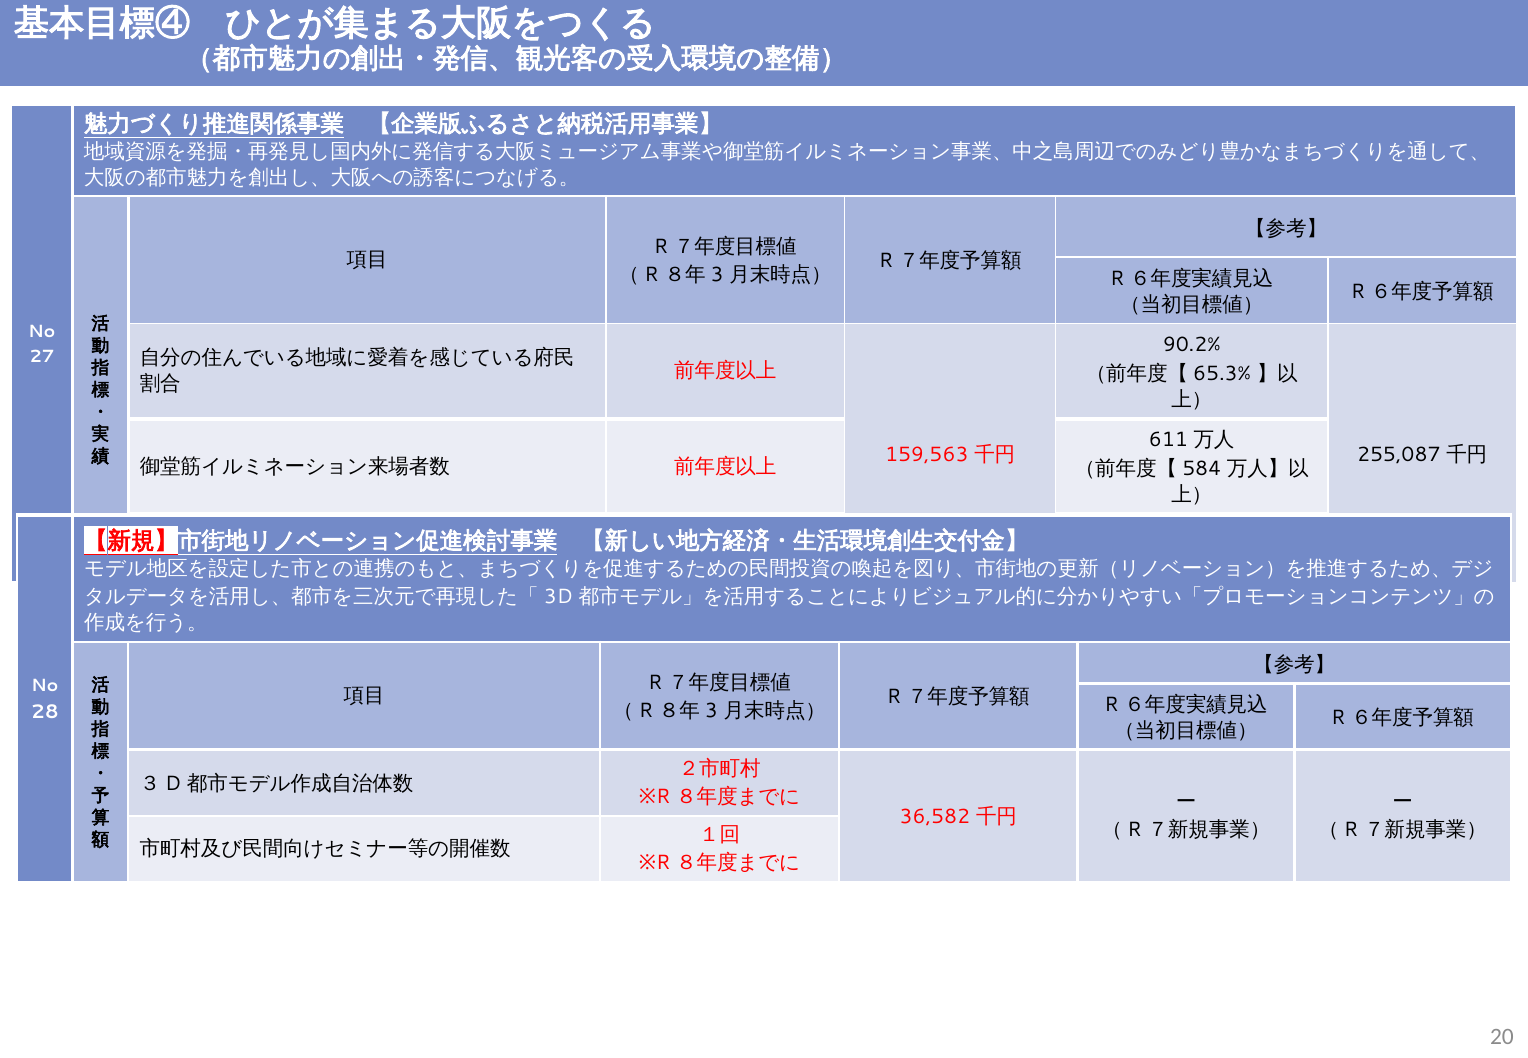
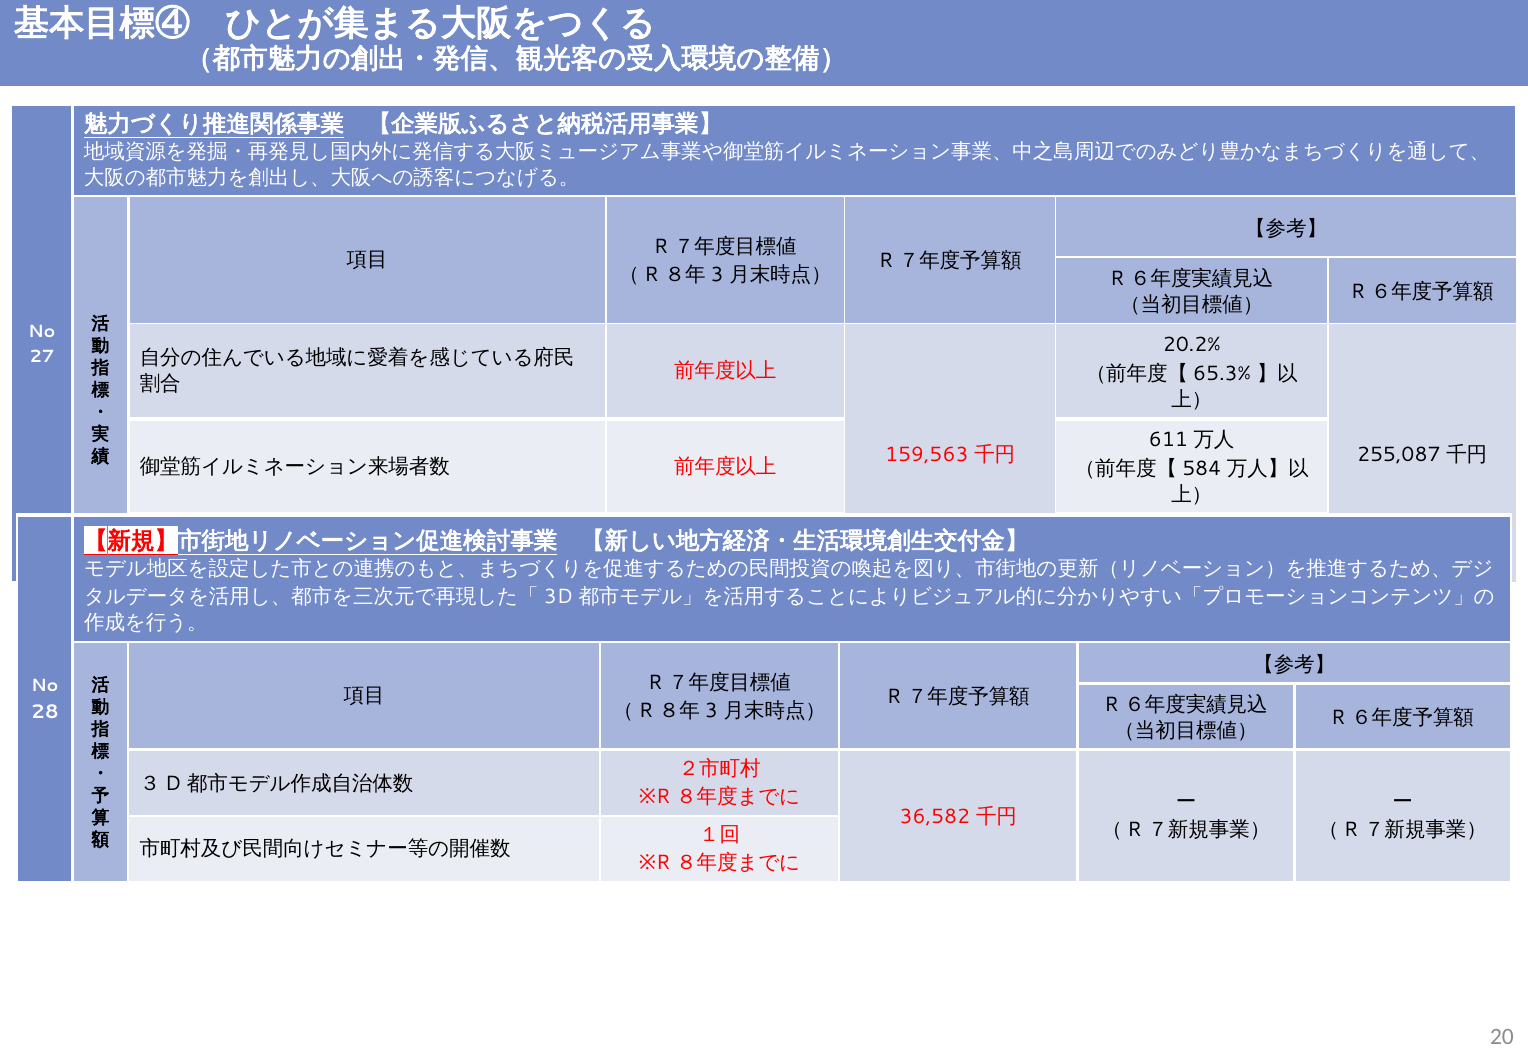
90.2%: 90.2% -> 20.2% (1192, 345)
